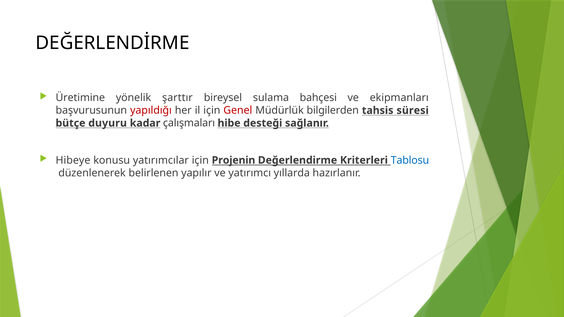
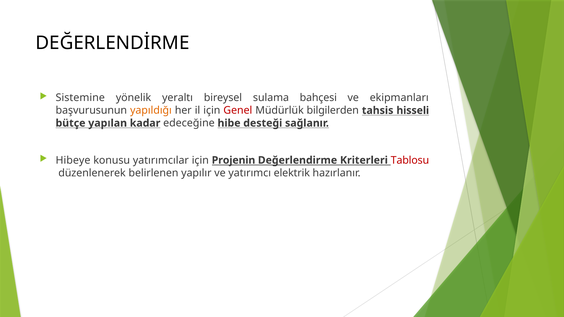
Üretimine: Üretimine -> Sistemine (80, 98)
şarttır: şarttır -> yeraltı (178, 98)
yapıldığı colour: red -> orange (151, 111)
süresi: süresi -> hisseli (413, 111)
duyuru: duyuru -> yapılan (108, 123)
çalışmaları: çalışmaları -> edeceğine (189, 123)
Tablosu colour: blue -> red (410, 160)
yıllarda: yıllarda -> elektrik (292, 173)
